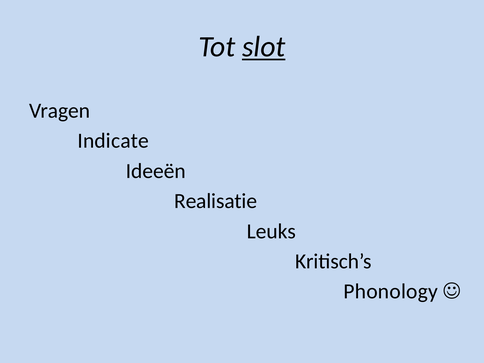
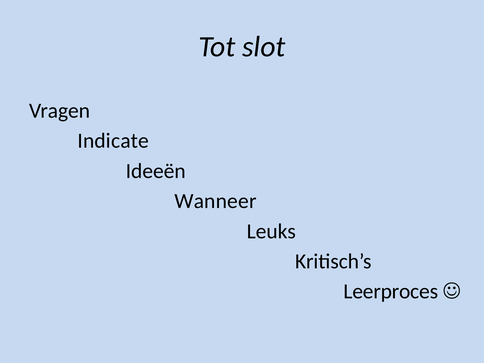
slot underline: present -> none (264, 47)
Realisatie: Realisatie -> Wanneer (215, 201)
Phonology: Phonology -> Leerproces (391, 292)
